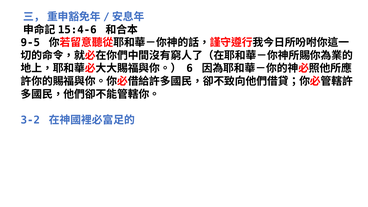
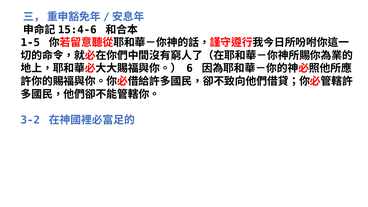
9-5: 9-5 -> 1-5 (30, 43)
